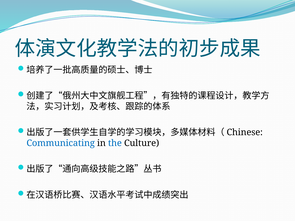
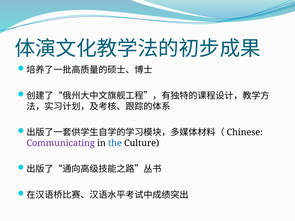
Communicating colour: blue -> purple (61, 143)
